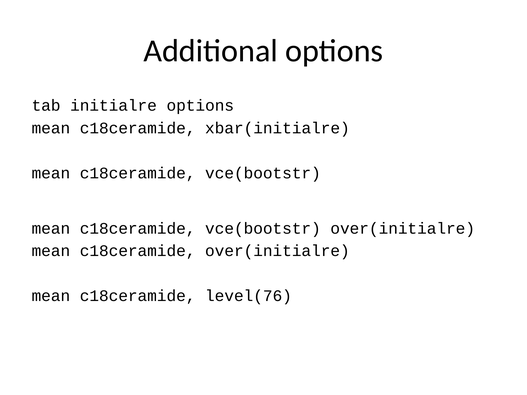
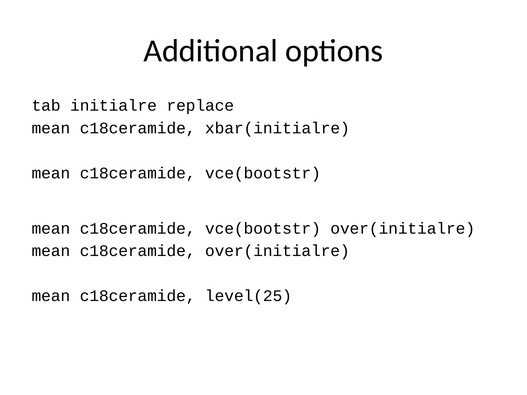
initialre options: options -> replace (200, 106)
level(76: level(76 -> level(25 (248, 296)
